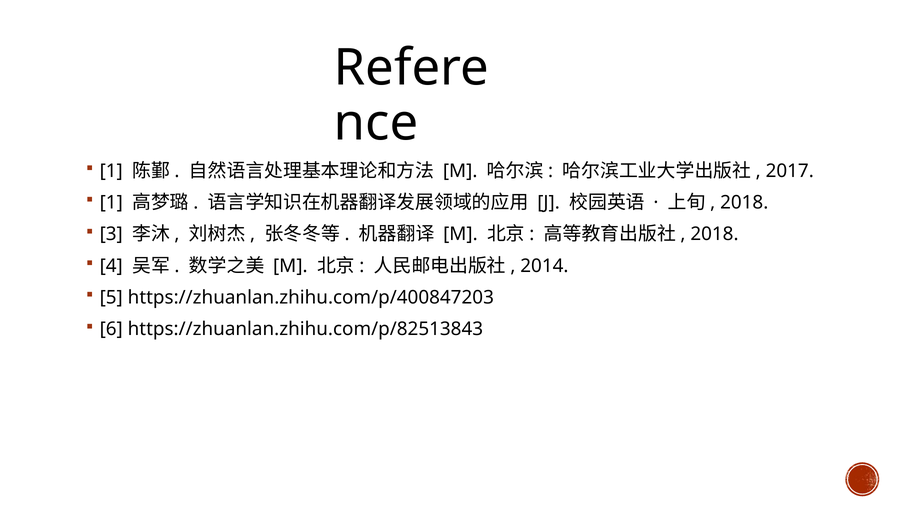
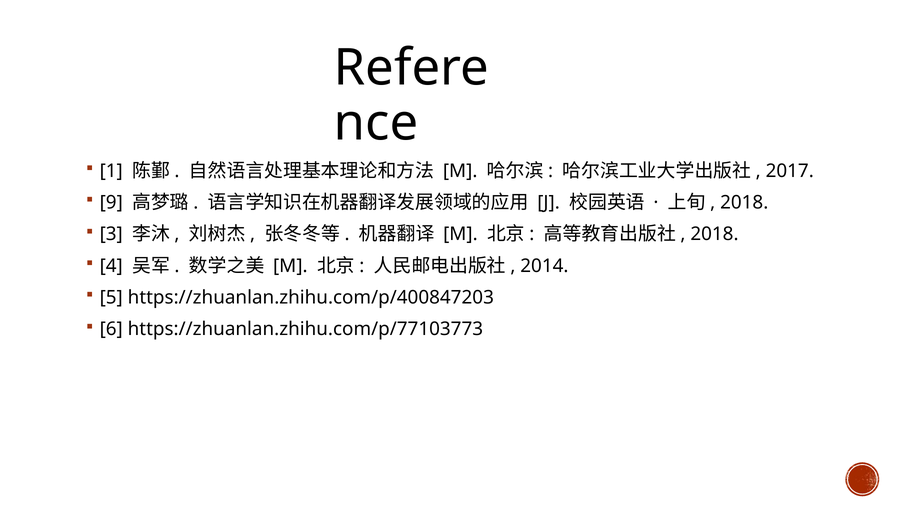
1: 1 -> 9 (111, 202)
https://zhuanlan.zhihu.com/p/82513843: https://zhuanlan.zhihu.com/p/82513843 -> https://zhuanlan.zhihu.com/p/77103773 (305, 329)
